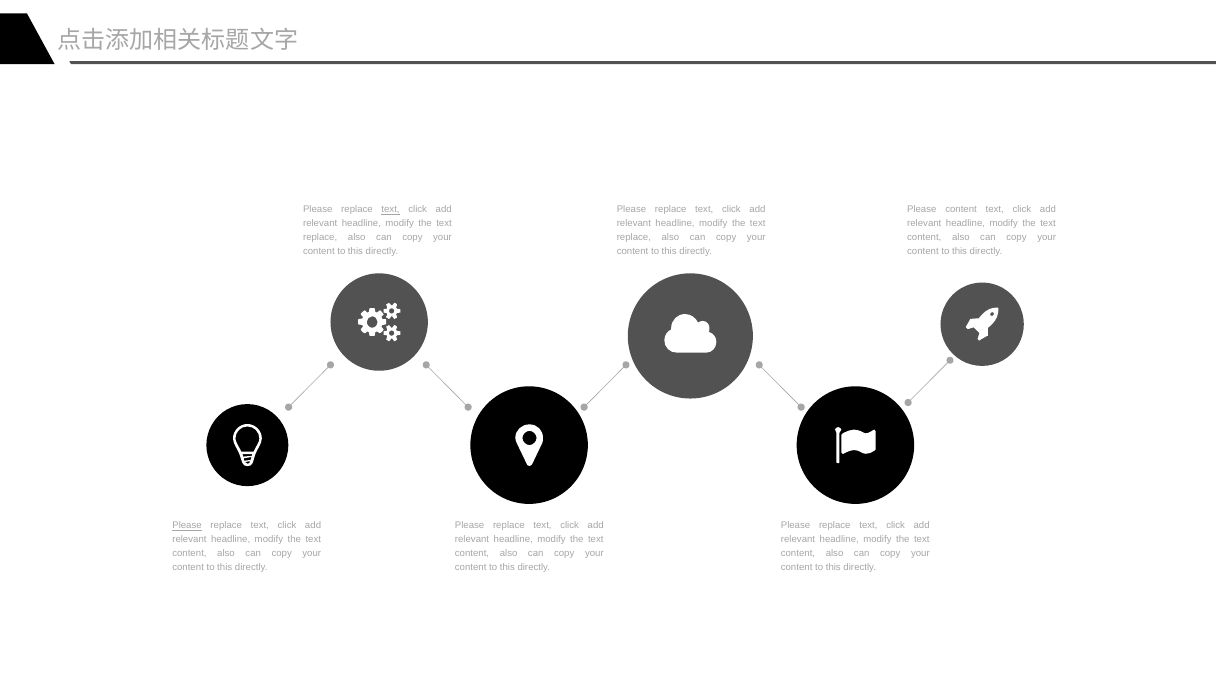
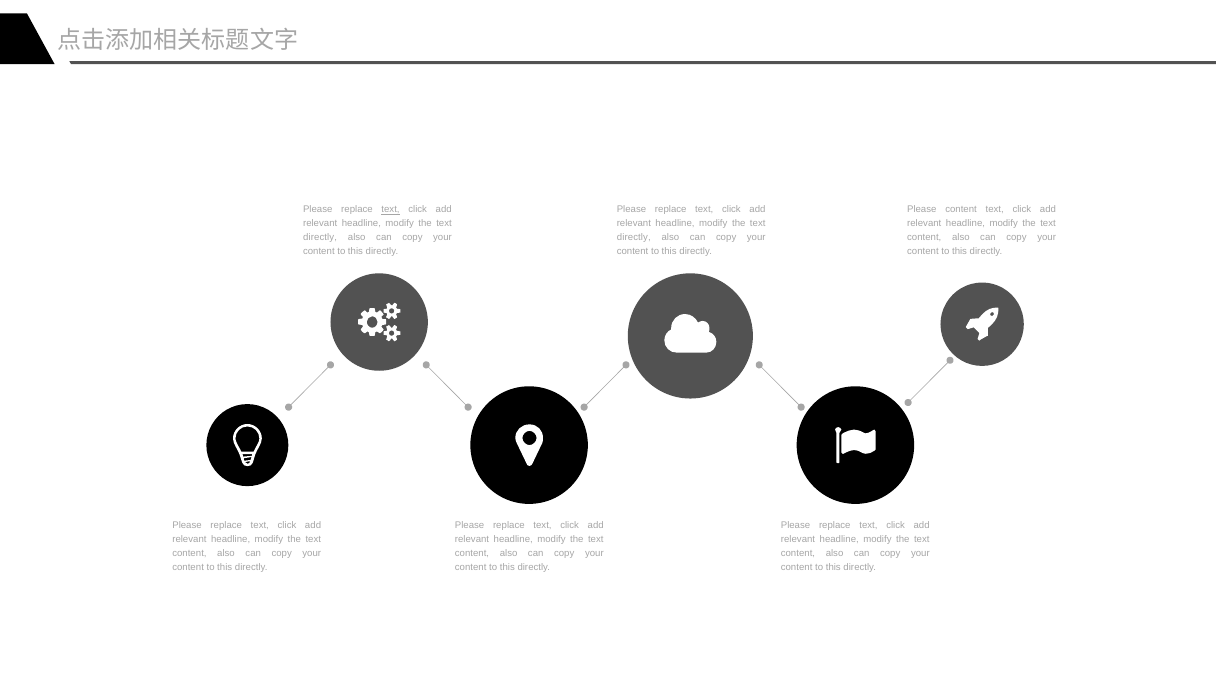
replace: replace -> directly (320, 237)
replace: replace -> directly (634, 237)
Please underline: present -> none (187, 526)
